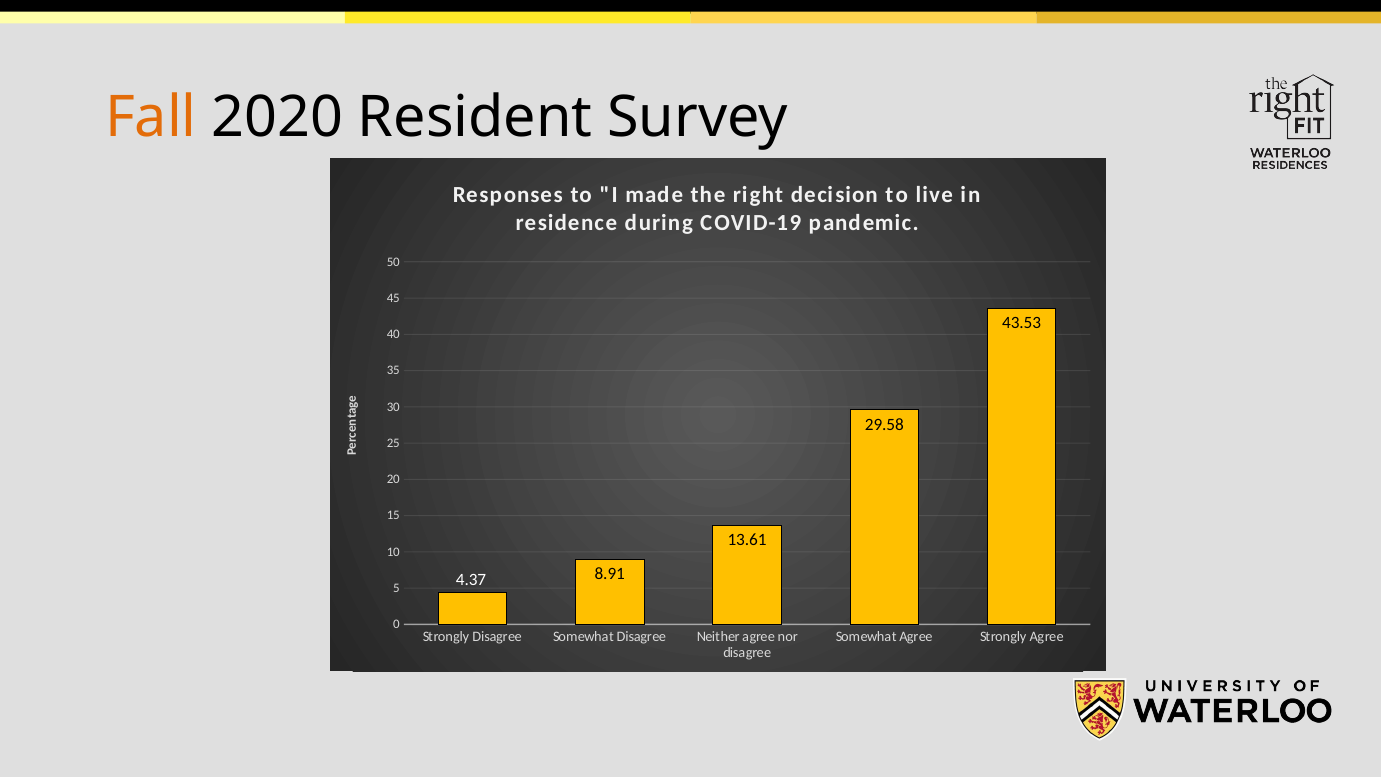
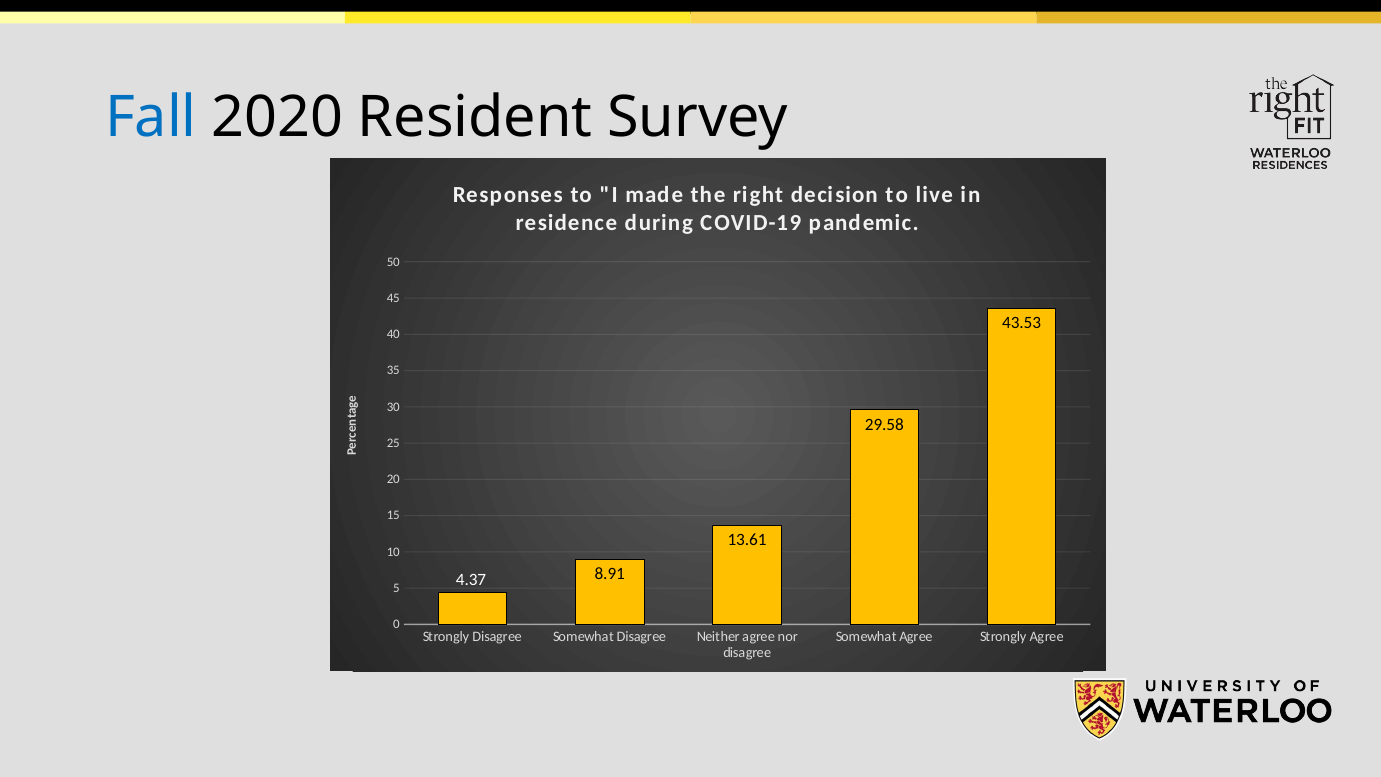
Fall colour: orange -> blue (151, 118)
